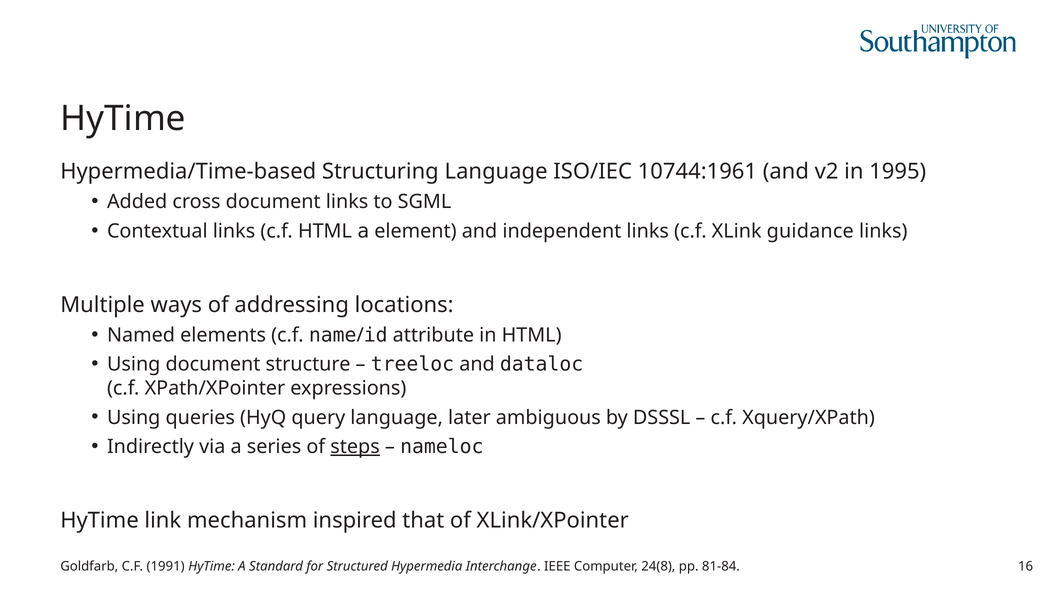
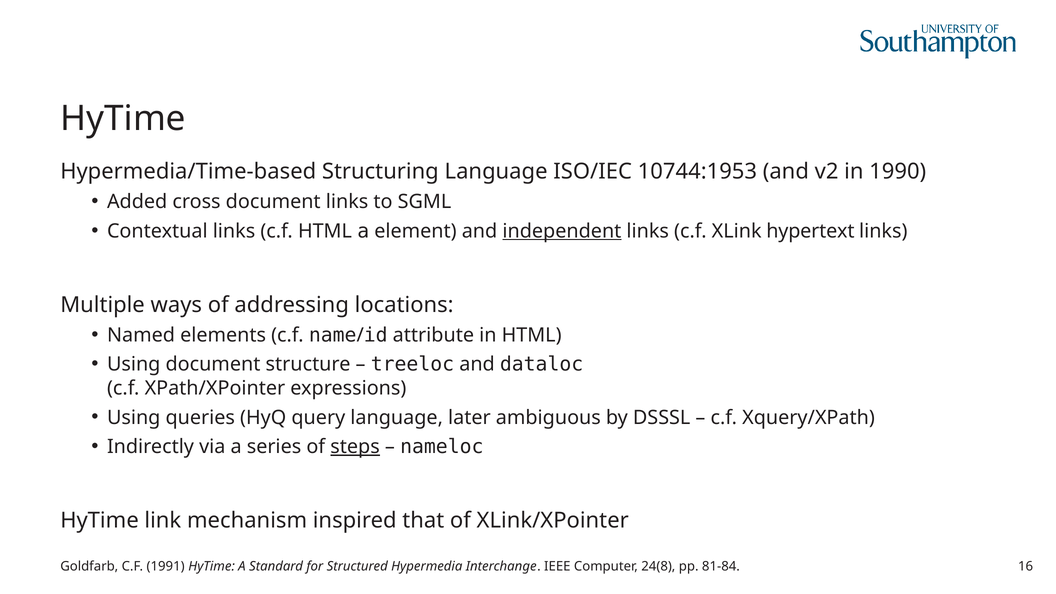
10744:1961: 10744:1961 -> 10744:1953 (697, 171)
1995: 1995 -> 1990 (898, 171)
independent underline: none -> present (562, 231)
guidance: guidance -> hypertext (810, 231)
